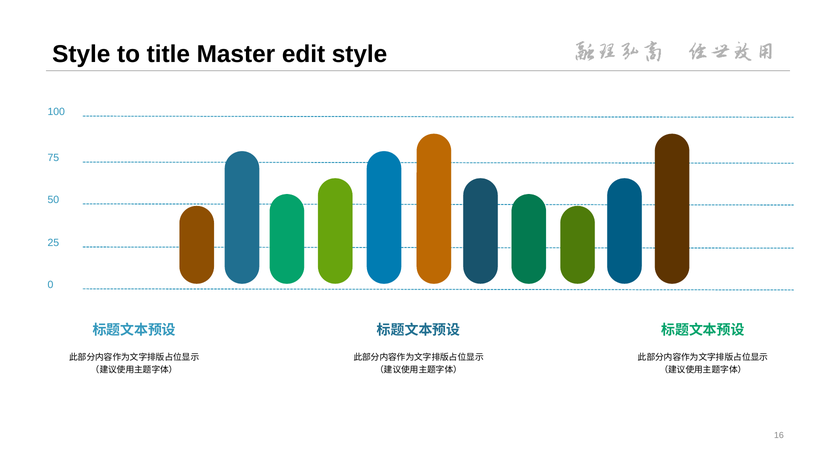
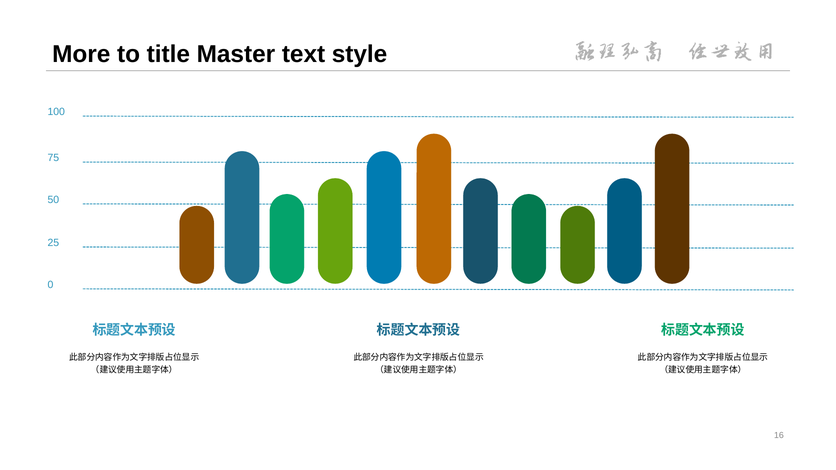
Style: Style -> More (81, 54)
edit: edit -> text (304, 54)
